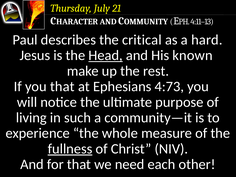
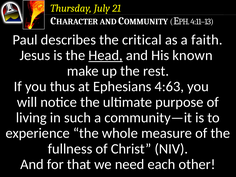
hard: hard -> faith (207, 40)
you that: that -> thus (62, 87)
4:73: 4:73 -> 4:63 (169, 87)
fullness underline: present -> none (70, 149)
